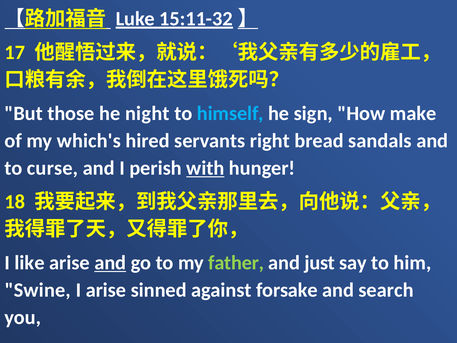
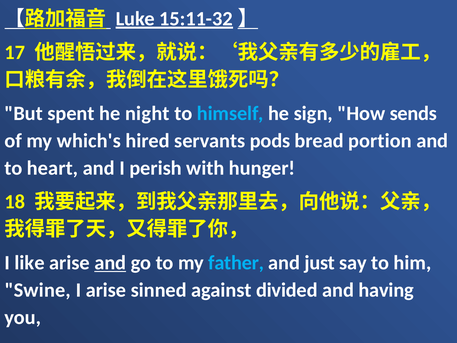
those: those -> spent (71, 113)
make: make -> sends (413, 113)
right: right -> pods (270, 141)
sandals: sandals -> portion (380, 141)
curse: curse -> heart (53, 168)
with underline: present -> none (205, 168)
father colour: light green -> light blue (236, 263)
forsake: forsake -> divided (287, 290)
search: search -> having (386, 290)
